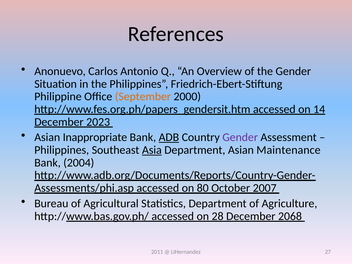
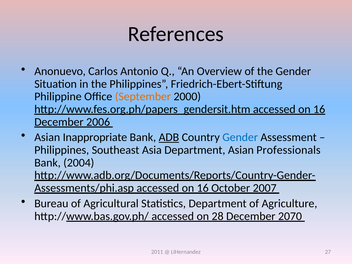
http://www.fes.org.ph/papers_gendersit.htm accessed on 14: 14 -> 16 (319, 109)
2023: 2023 -> 2006 (98, 122)
Gender colour: purple -> blue (240, 137)
Asia underline: present -> none (152, 150)
Maintenance: Maintenance -> Professionals (289, 150)
80: 80 -> 16 (203, 188)
2068: 2068 -> 2070 (290, 216)
